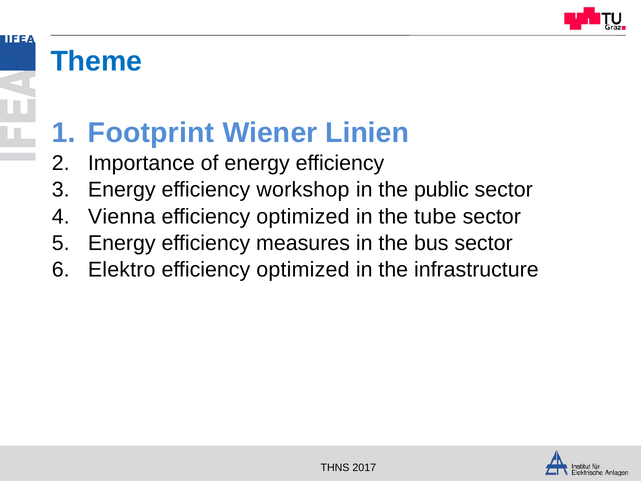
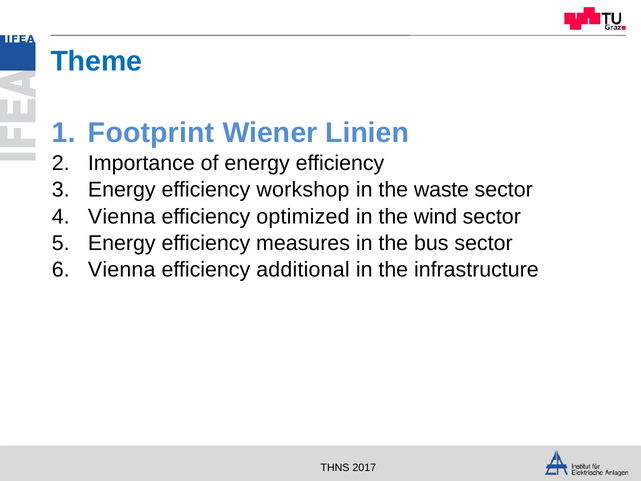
public: public -> waste (441, 190)
tube: tube -> wind (436, 216)
Elektro: Elektro -> Vienna (122, 269)
optimized: optimized -> additional (303, 269)
